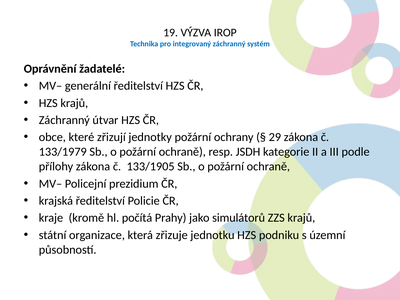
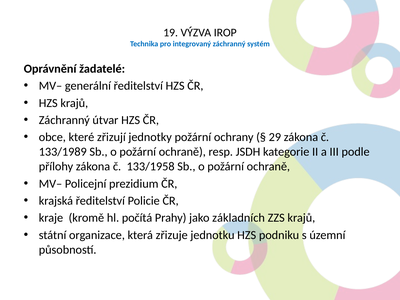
133/1979: 133/1979 -> 133/1989 (63, 152)
133/1905: 133/1905 -> 133/1958 (151, 167)
simulátorů: simulátorů -> základních (239, 218)
